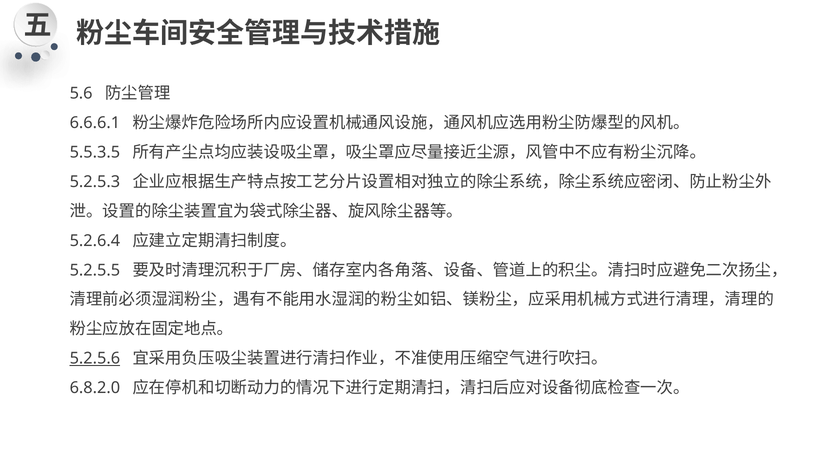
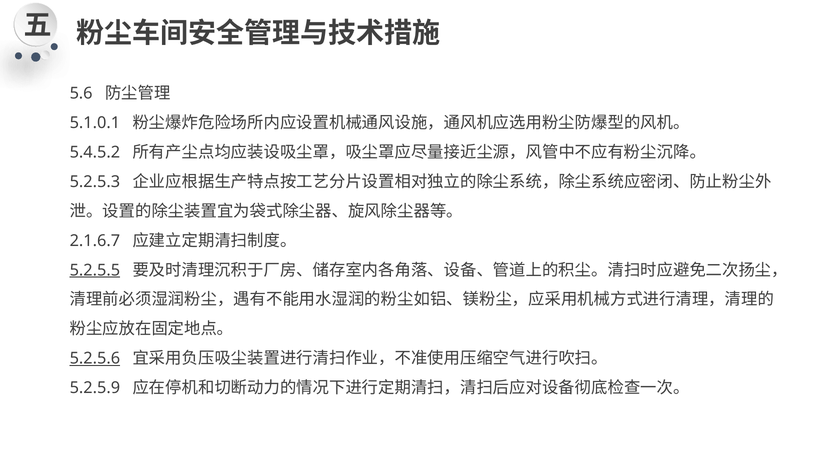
6.6.6.1: 6.6.6.1 -> 5.1.0.1 (95, 123)
5.5.3.5: 5.5.3.5 -> 5.4.5.2 (95, 152)
5.2.6.4: 5.2.6.4 -> 2.1.6.7 (95, 240)
5.2.5.5 underline: none -> present (95, 270)
6.8.2.0: 6.8.2.0 -> 5.2.5.9 (95, 387)
